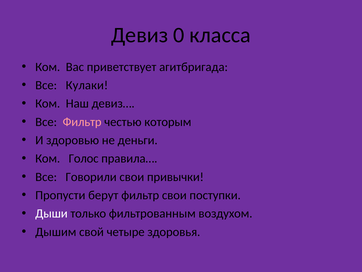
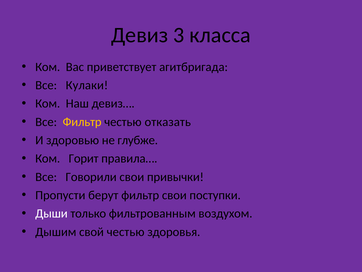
0: 0 -> 3 (179, 35)
Фильтр colour: pink -> yellow (82, 122)
которым: которым -> отказать (168, 122)
деньги: деньги -> глубже (138, 140)
Голос: Голос -> Горит (84, 158)
свой четыре: четыре -> честью (126, 231)
